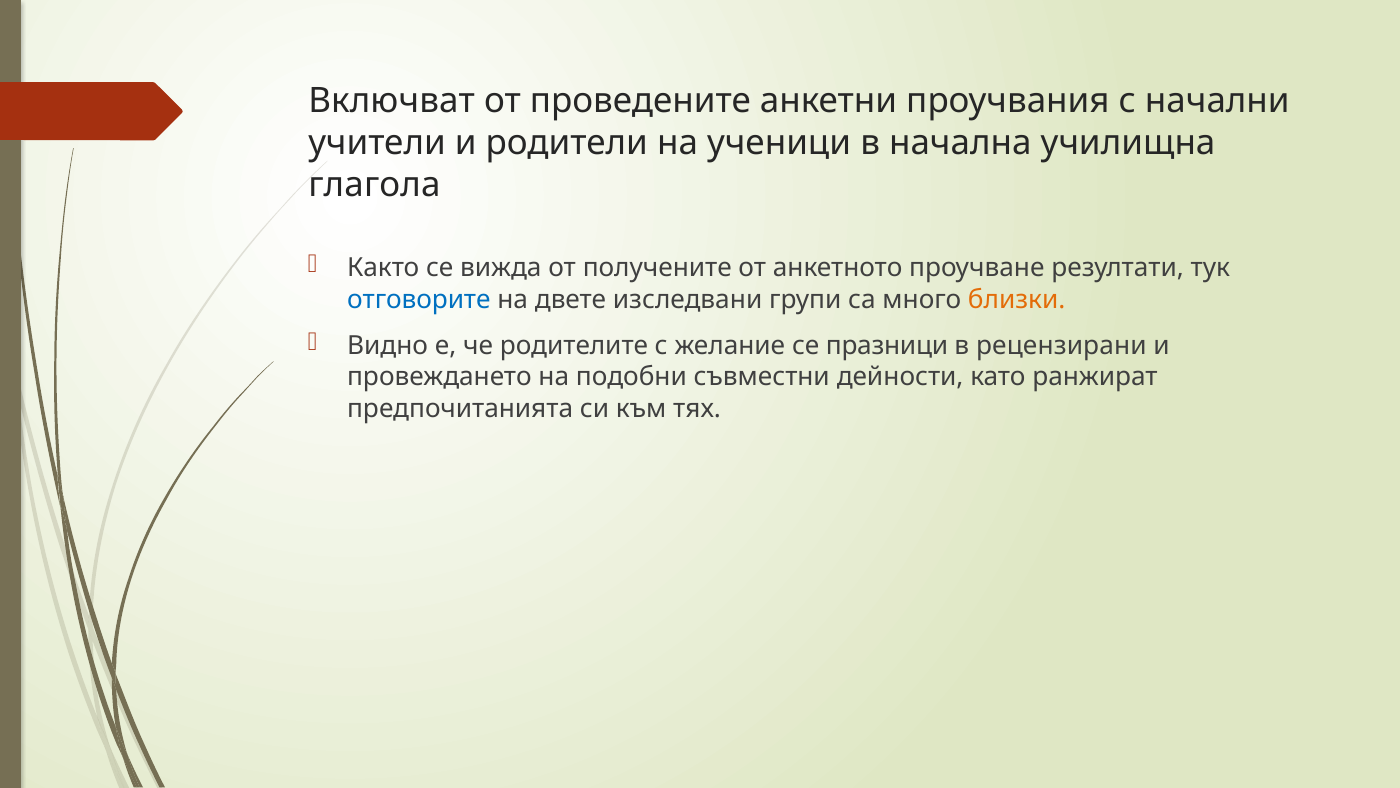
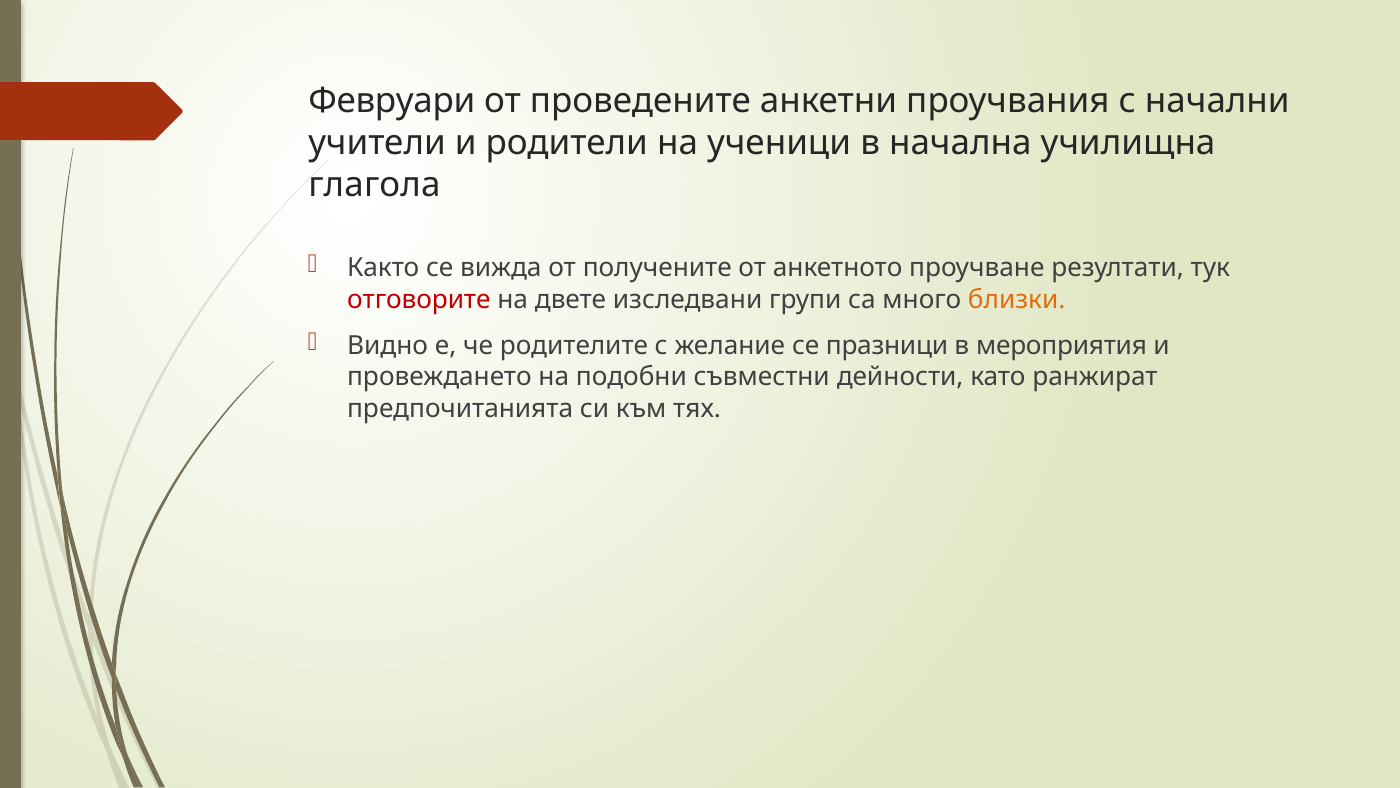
Включват: Включват -> Февруари (392, 100)
отговорите colour: blue -> red (419, 299)
рецензирани: рецензирани -> мероприятия (1062, 345)
